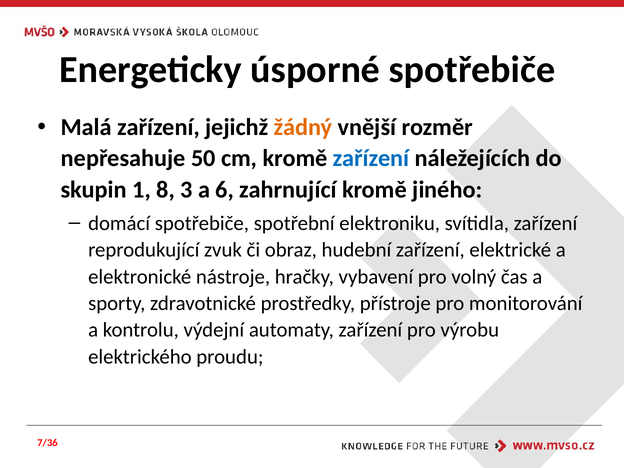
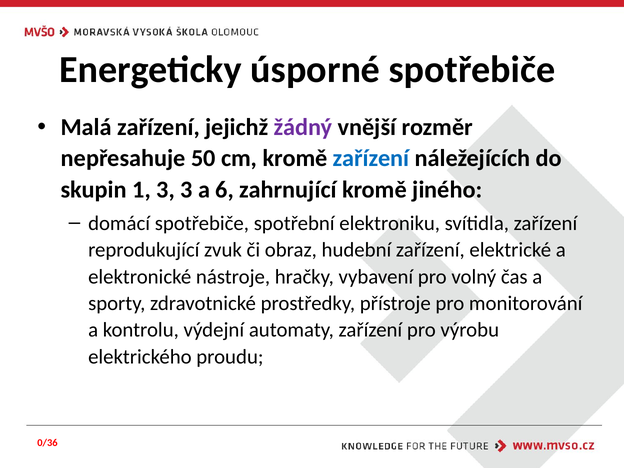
žádný colour: orange -> purple (303, 127)
1 8: 8 -> 3 (166, 190)
7/36: 7/36 -> 0/36 (47, 443)
